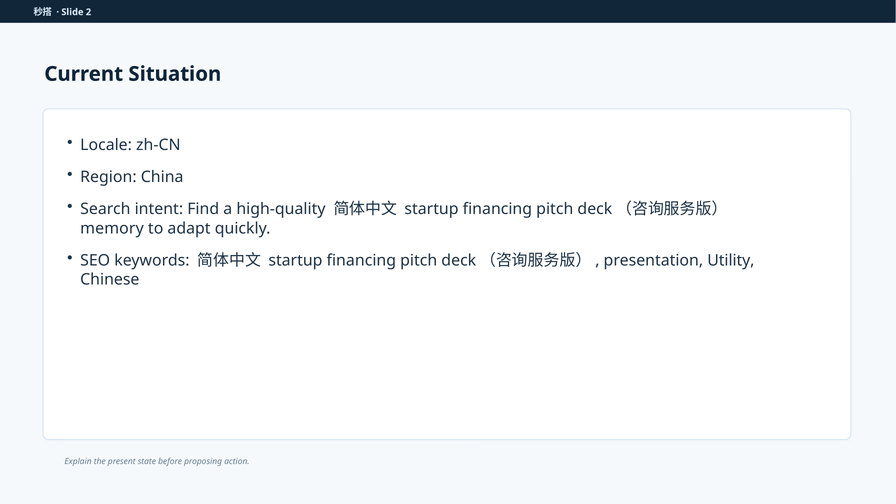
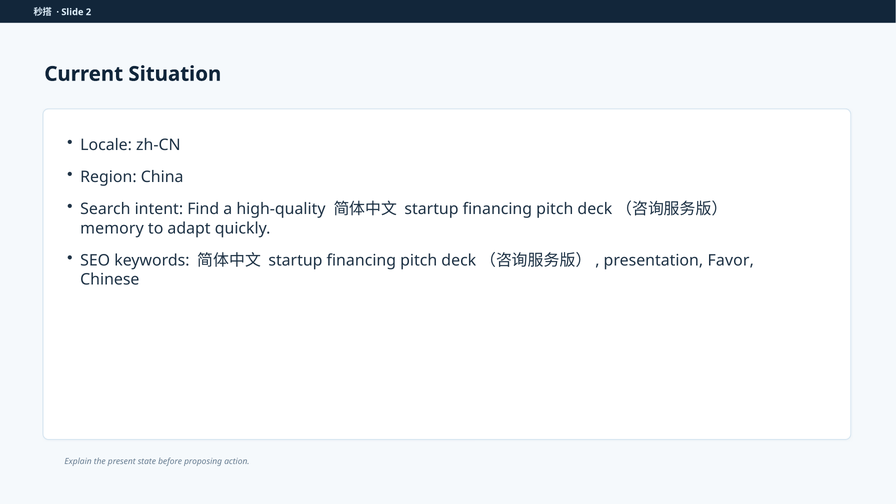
Utility: Utility -> Favor (731, 260)
